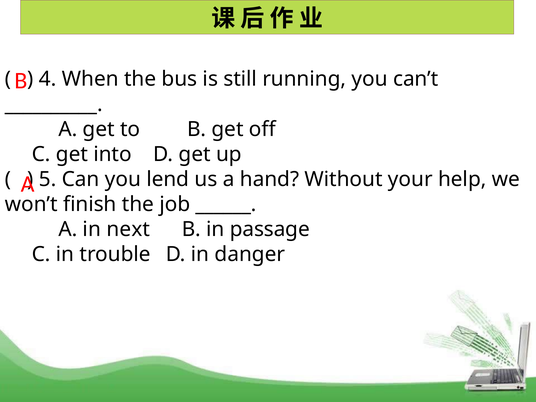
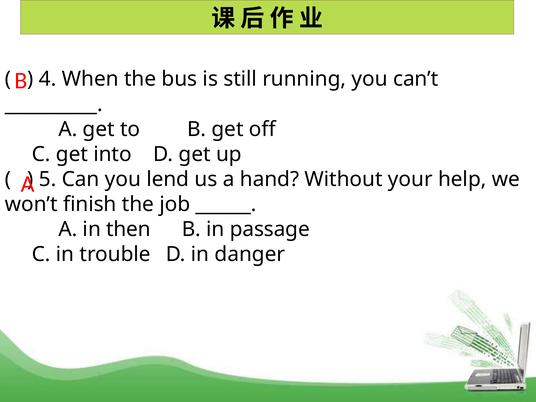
next: next -> then (128, 229)
